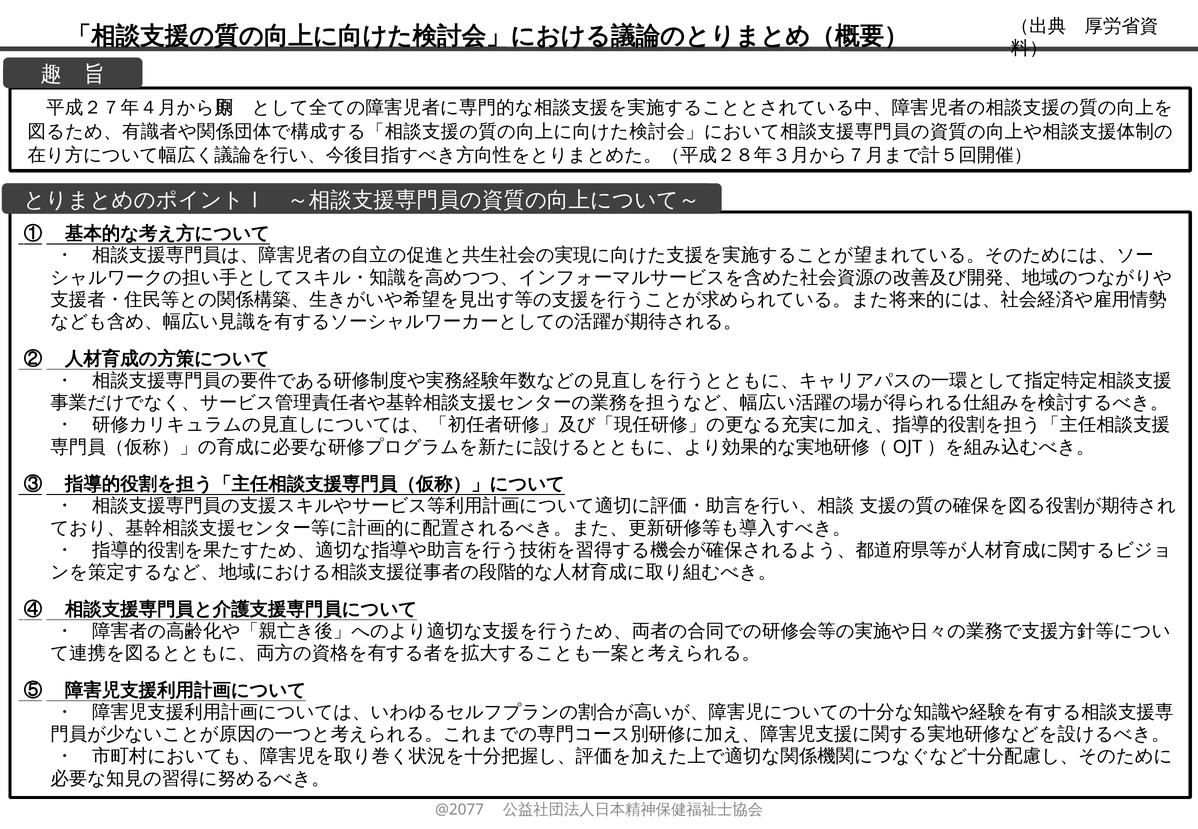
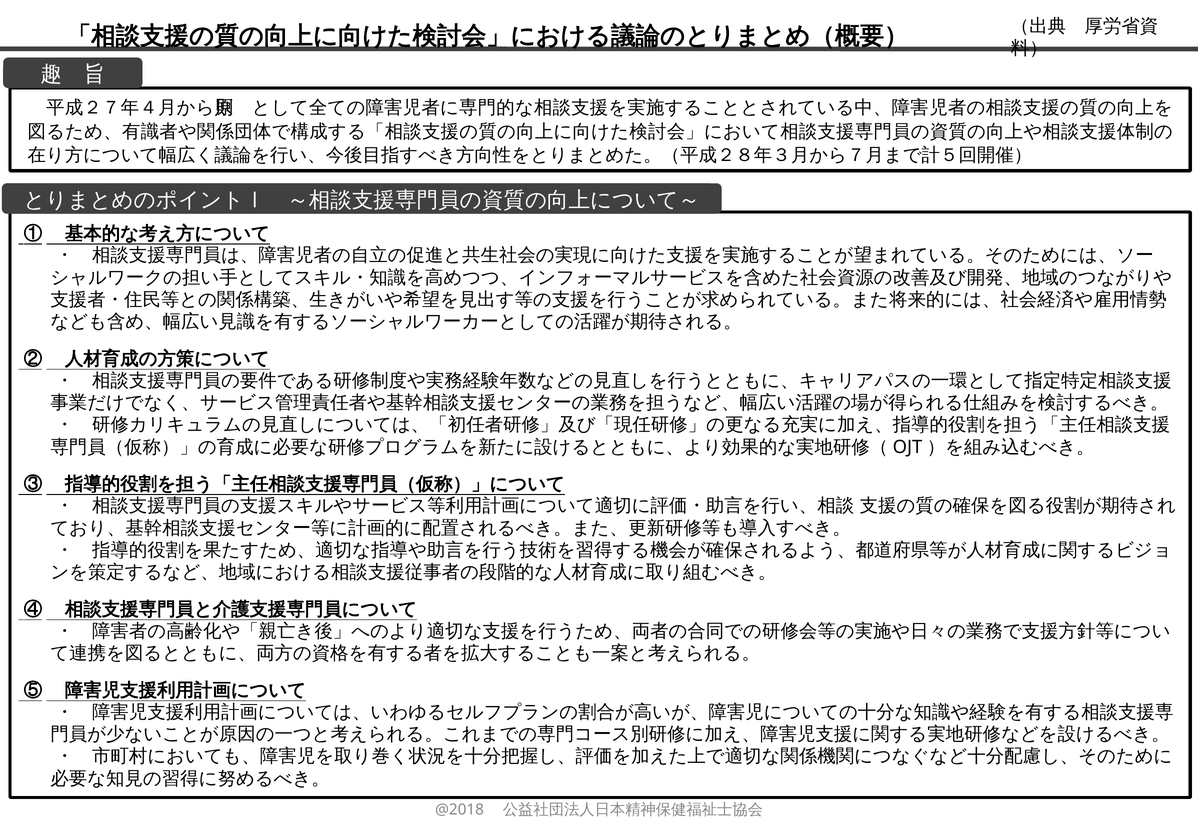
@2077: @2077 -> @2018 (460, 810)
